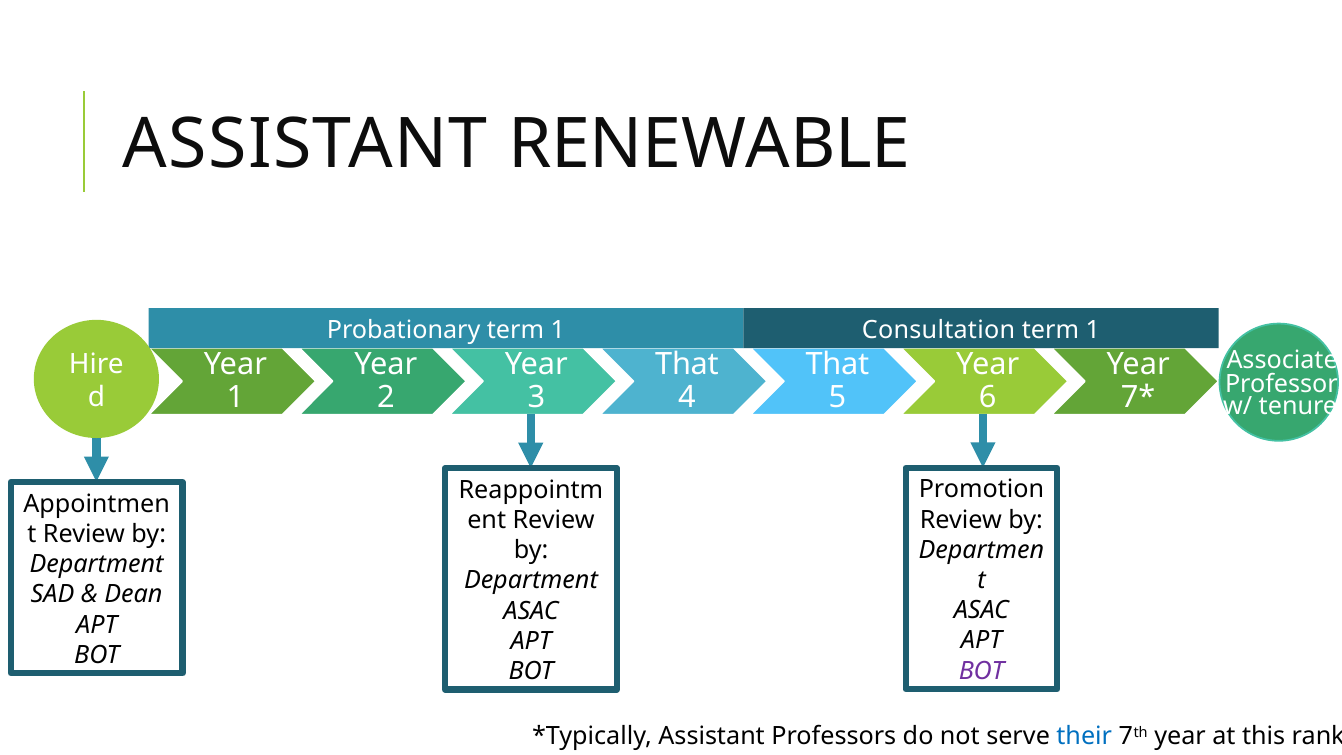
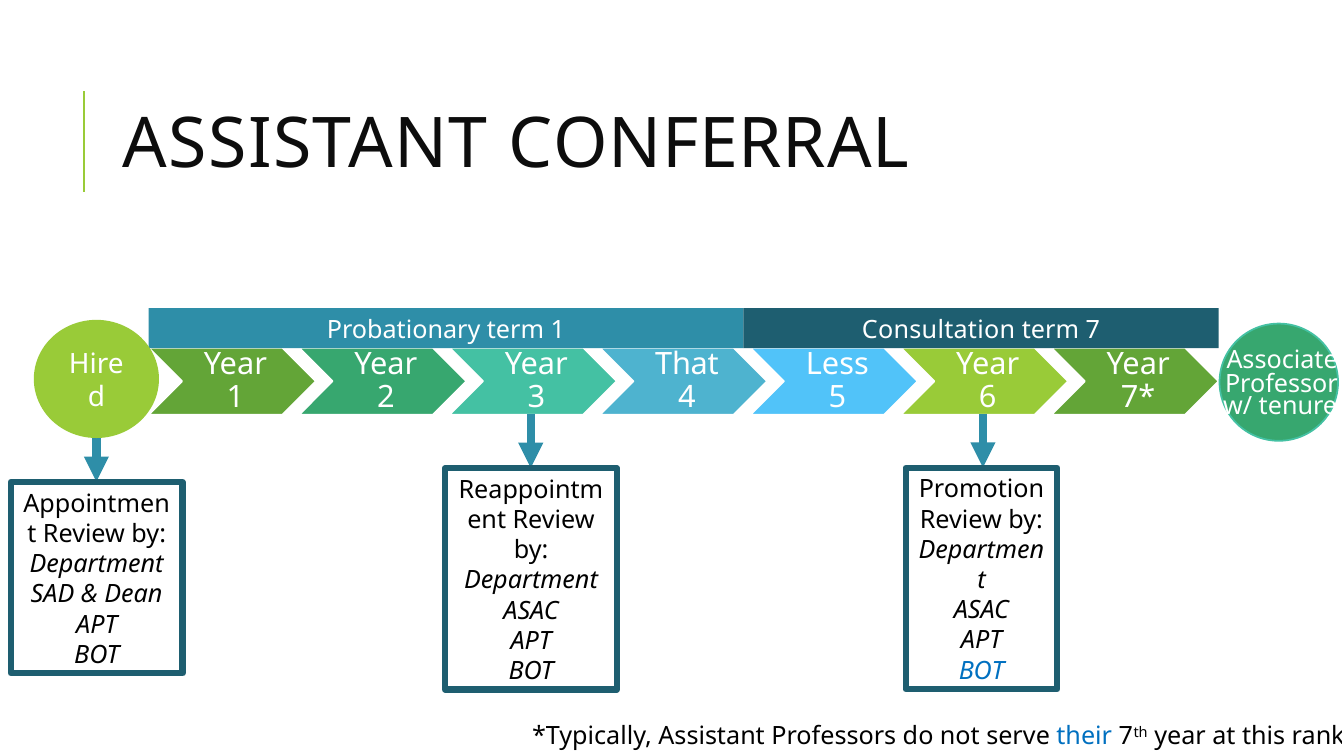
RENEWABLE: RENEWABLE -> CONFERRAL (709, 144)
1: 1 -> 7 (1093, 330)
That: That -> Less (837, 364)
BOT colour: purple -> blue (982, 671)
